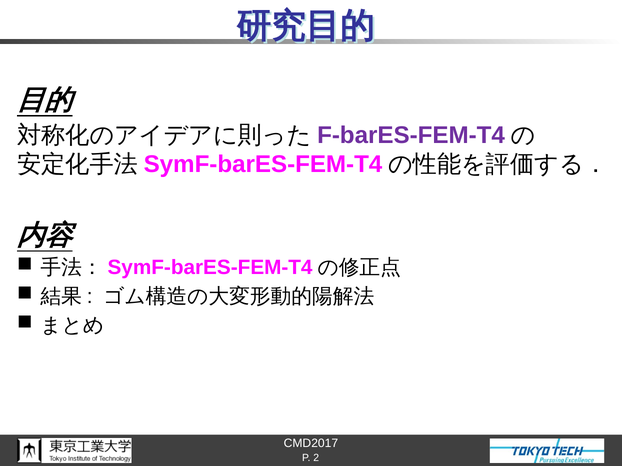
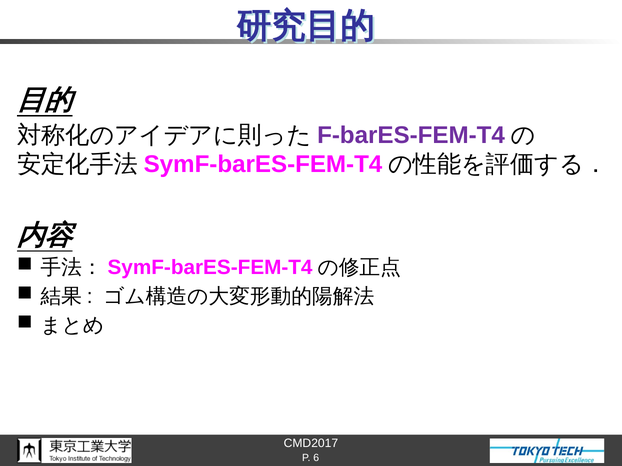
2: 2 -> 6 (316, 458)
